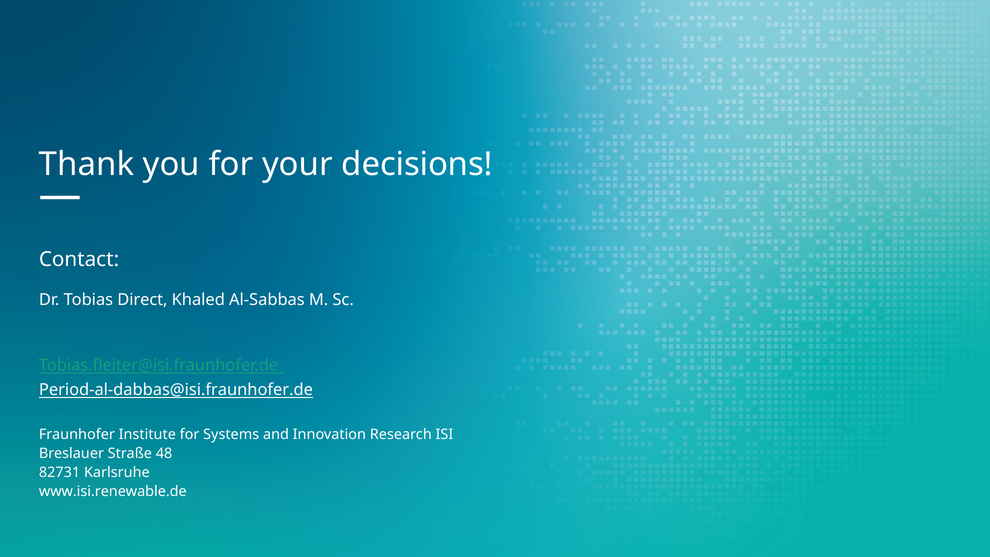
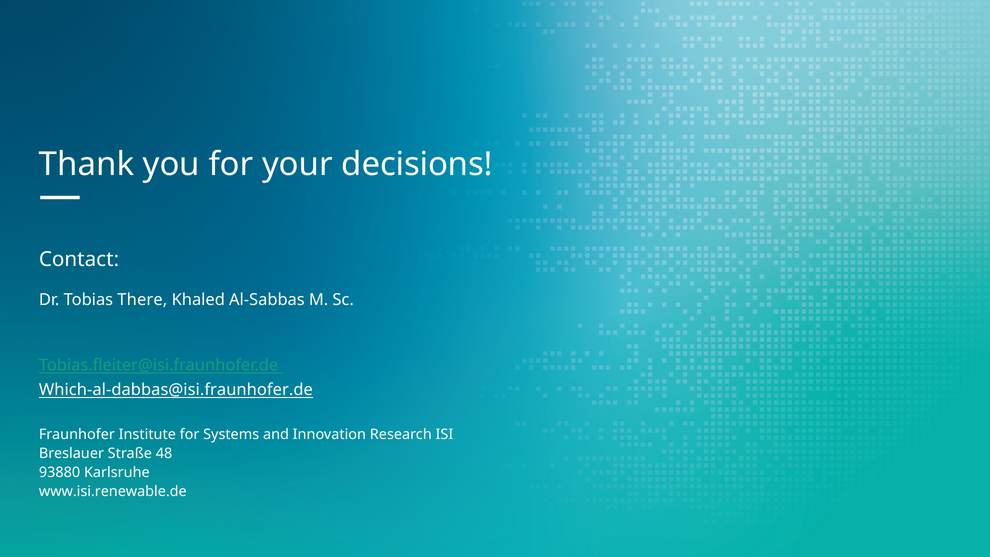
Direct: Direct -> There (142, 300)
Period-al-dabbas@isi.fraunhofer.de: Period-al-dabbas@isi.fraunhofer.de -> Which-al-dabbas@isi.fraunhofer.de (176, 390)
82731: 82731 -> 93880 (60, 473)
